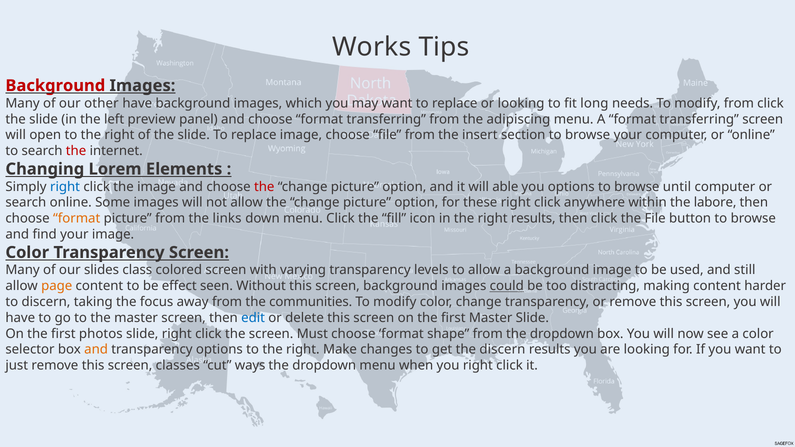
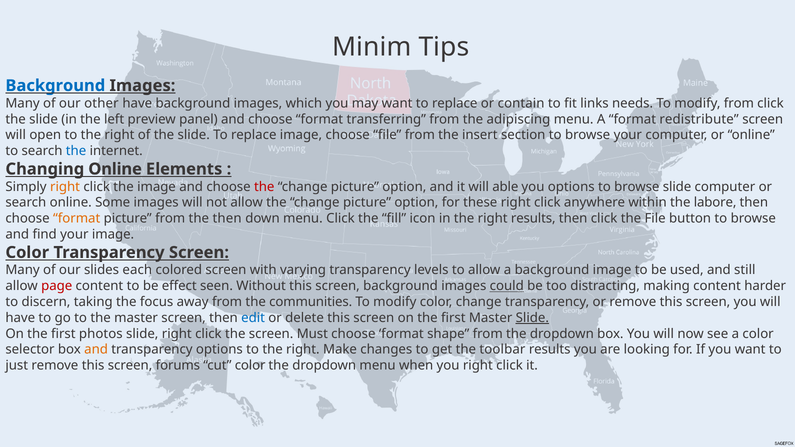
Works: Works -> Minim (372, 47)
Background colour: red -> blue (55, 86)
or looking: looking -> contain (521, 103)
long: long -> links (594, 103)
A format transferring: transferring -> redistribute (699, 119)
the colour: red -> blue (76, 151)
Changing Lorem: Lorem -> Online (115, 169)
right colour: blue -> orange (65, 187)
browse until: until -> slide (677, 187)
the links: links -> then (227, 219)
class: class -> each (137, 270)
page colour: orange -> red (57, 286)
Slide underline: none -> present (532, 318)
the discern: discern -> toolbar (502, 350)
classes: classes -> forums (178, 366)
cut ways: ways -> color (250, 366)
